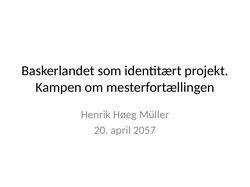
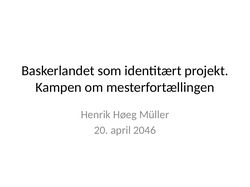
2057: 2057 -> 2046 (145, 131)
